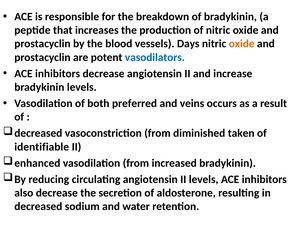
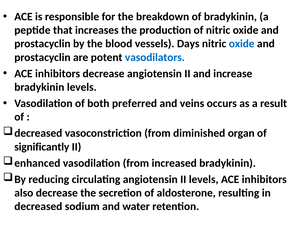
oxide colour: orange -> blue (242, 44)
taken: taken -> organ (241, 134)
identifiable: identifiable -> significantly (42, 147)
